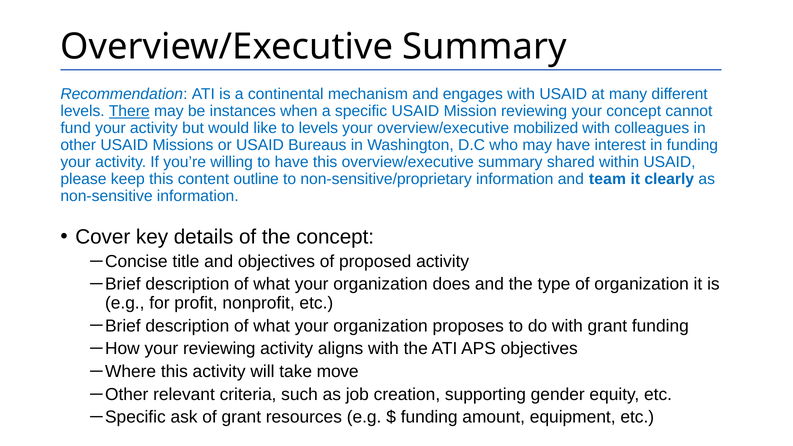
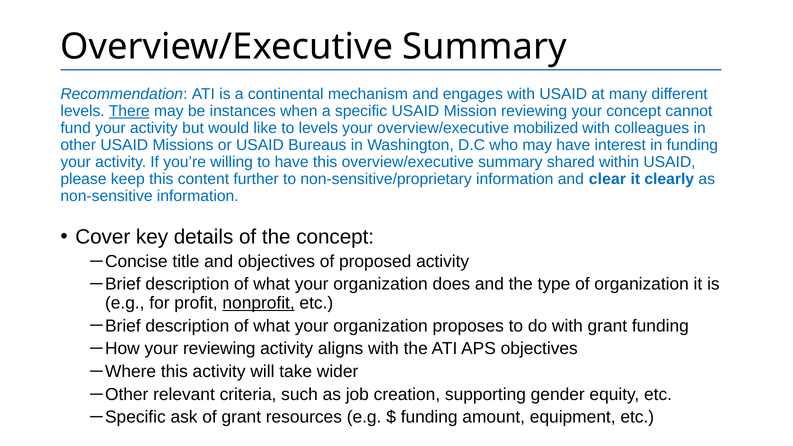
outline: outline -> further (256, 179)
team: team -> clear (607, 179)
nonprofit underline: none -> present (259, 303)
move: move -> wider (338, 372)
